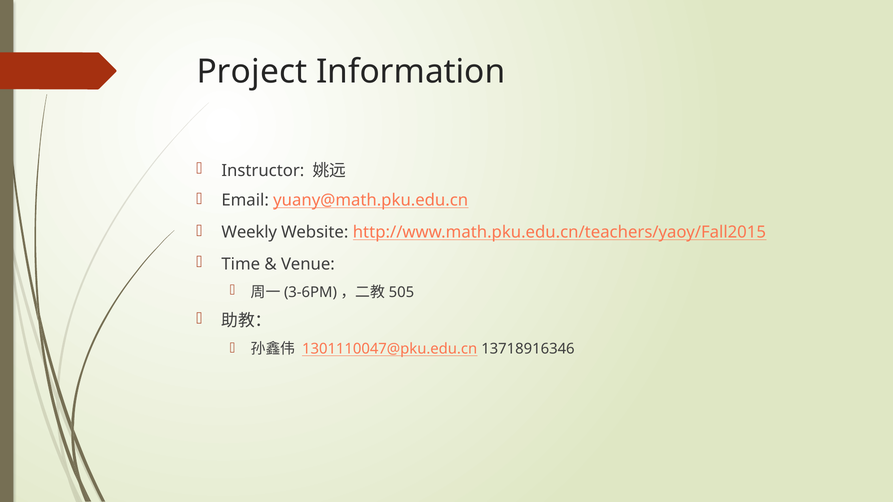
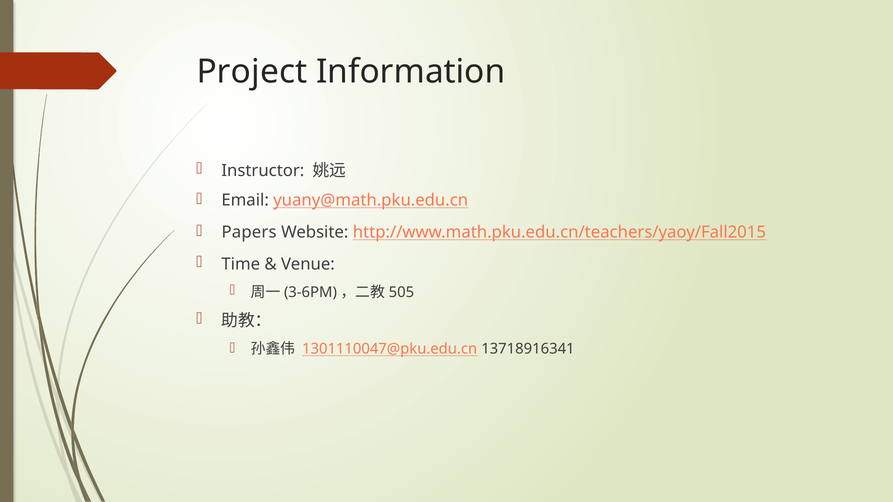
Weekly: Weekly -> Papers (249, 232)
13718916346: 13718916346 -> 13718916341 (528, 349)
